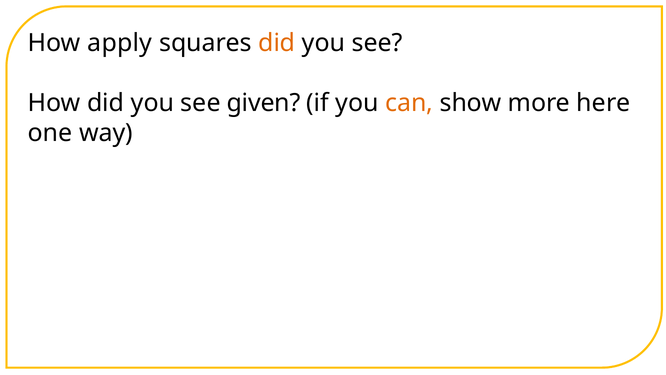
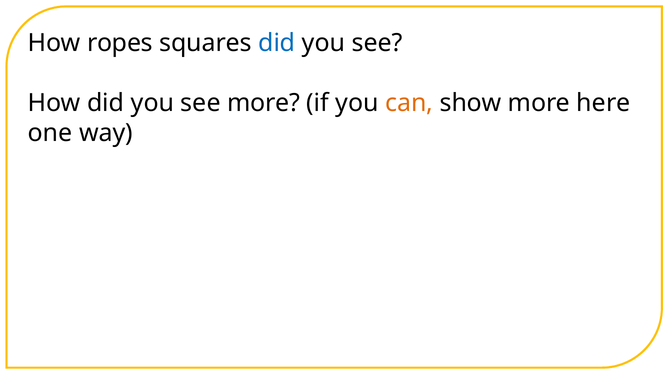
apply: apply -> ropes (120, 43)
did colour: orange -> blue (277, 43)
see given: given -> more (264, 103)
